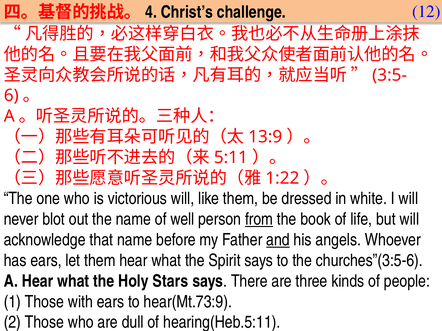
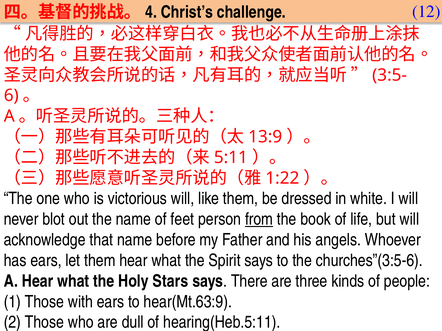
well: well -> feet (182, 220)
and underline: present -> none (278, 240)
hear(Mt.73:9: hear(Mt.73:9 -> hear(Mt.63:9 (188, 302)
